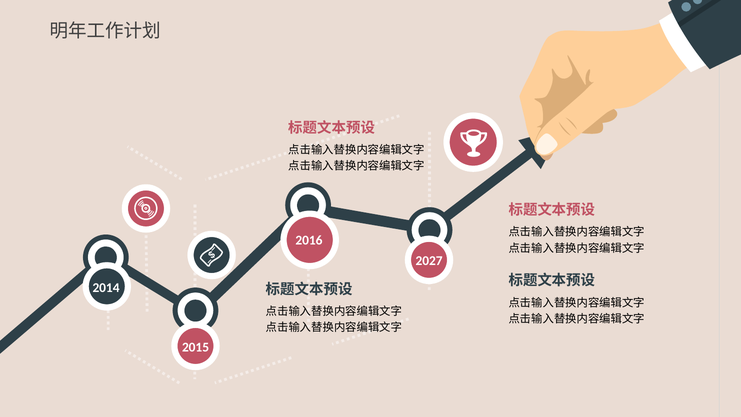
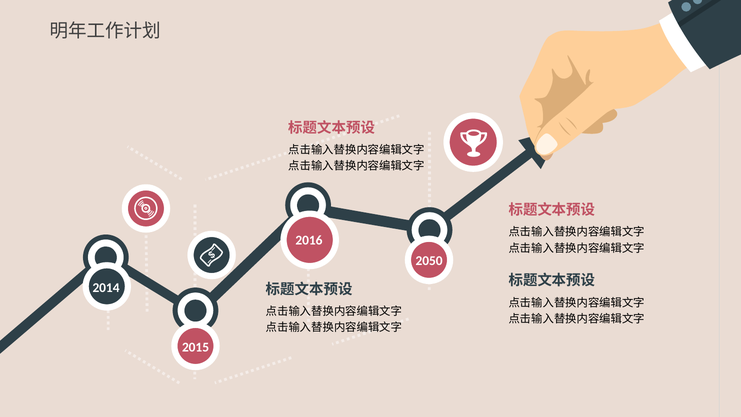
2027: 2027 -> 2050 (429, 261)
